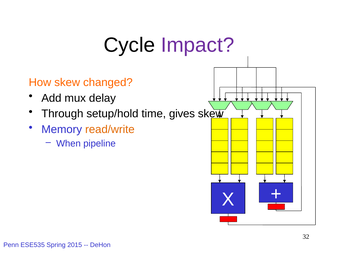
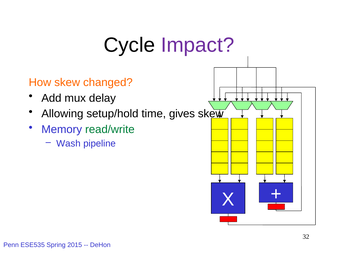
Through: Through -> Allowing (62, 114)
read/write colour: orange -> green (110, 130)
When: When -> Wash (68, 144)
